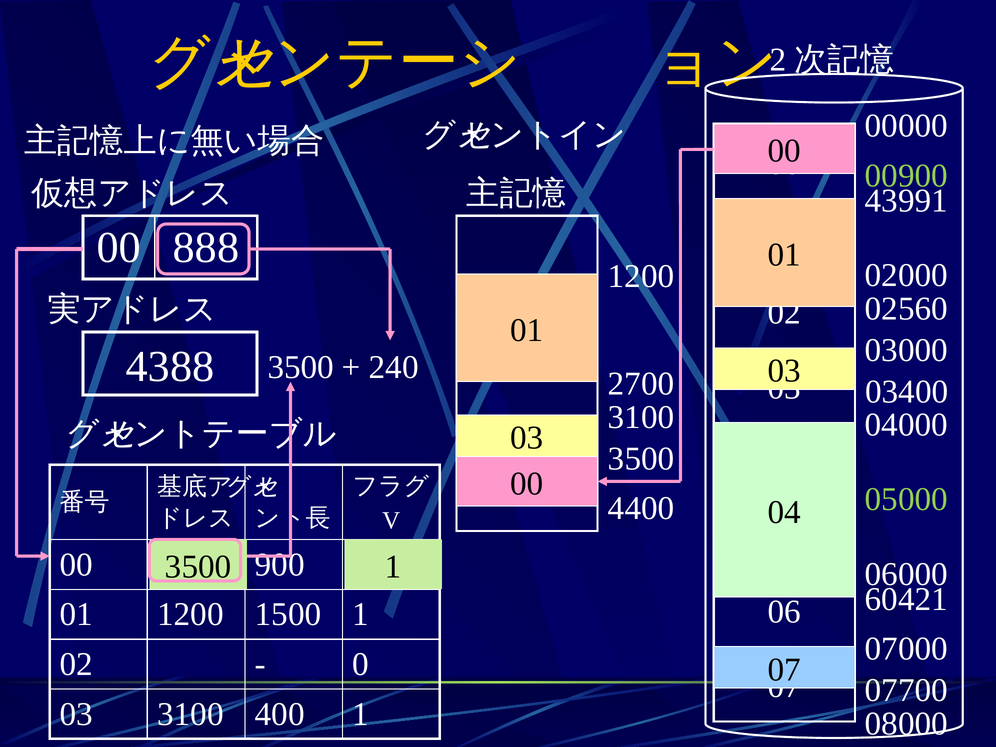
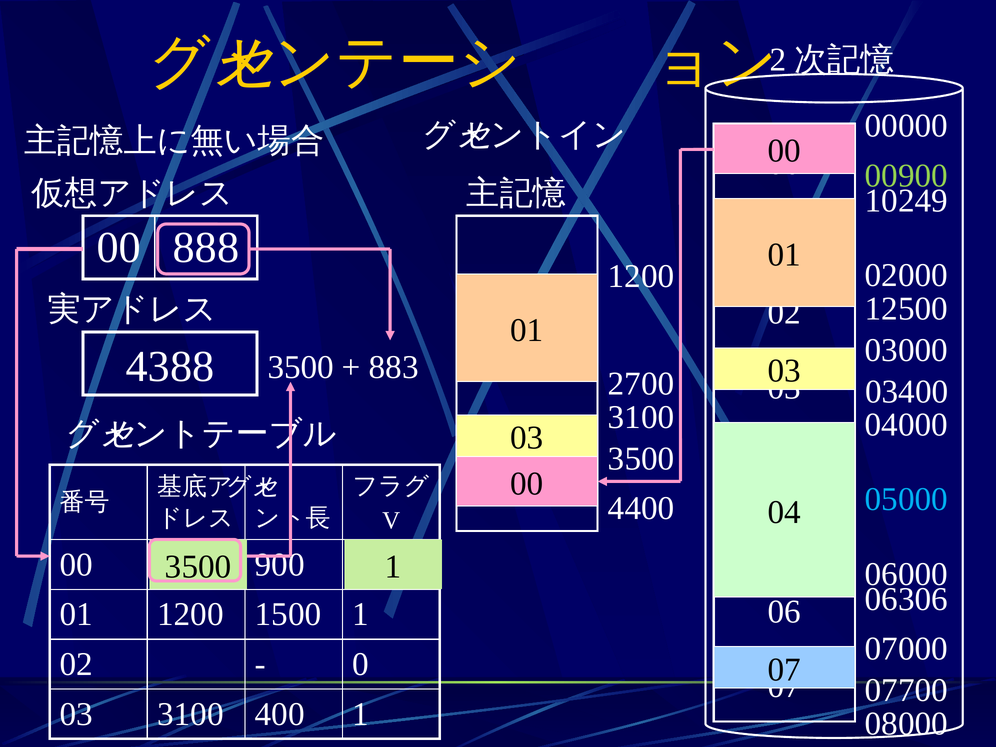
43991: 43991 -> 10249 (906, 201)
02560: 02560 -> 12500 (906, 309)
240: 240 -> 883 (394, 367)
05000 colour: light green -> light blue (906, 500)
60421: 60421 -> 06306 (906, 599)
